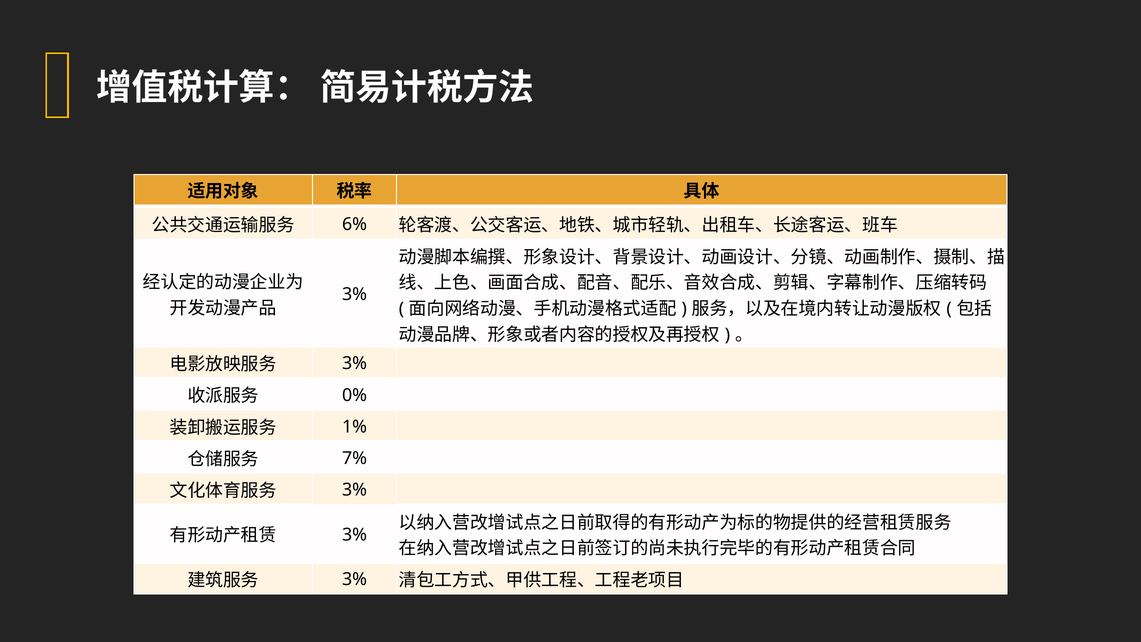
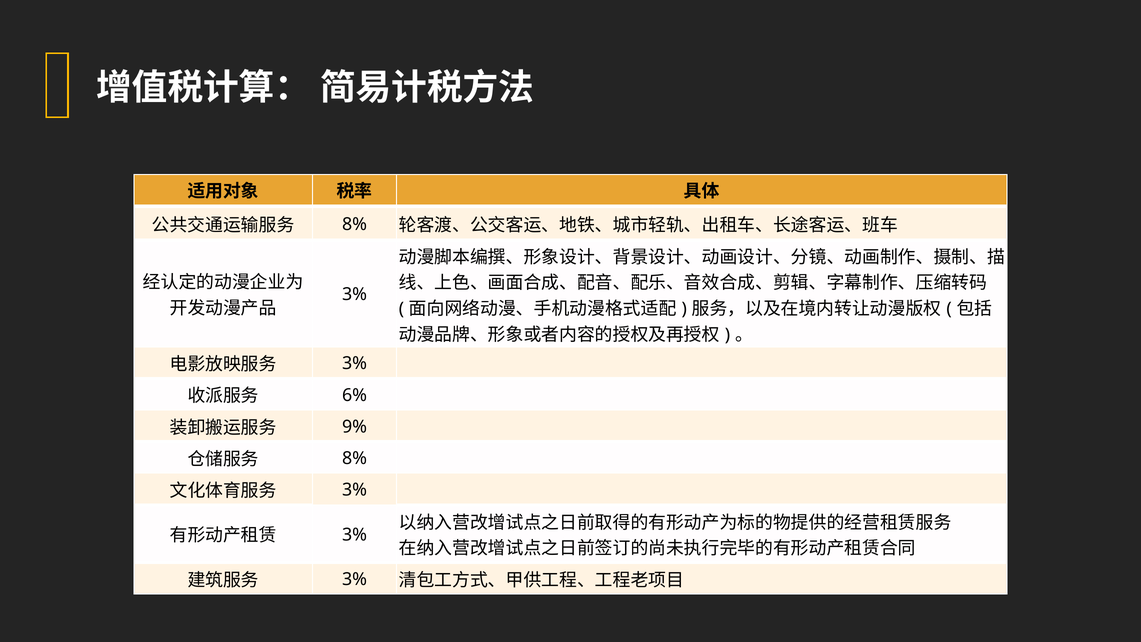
6%: 6% -> 8% (355, 224)
0%: 0% -> 6% (355, 395)
1%: 1% -> 9% (355, 427)
7%: 7% -> 8% (355, 458)
